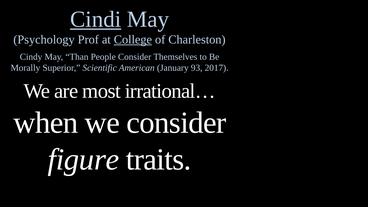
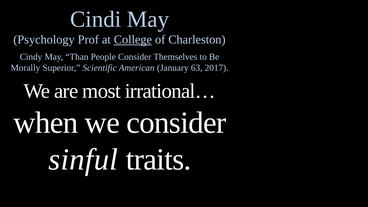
Cindi underline: present -> none (96, 19)
93: 93 -> 63 (197, 68)
figure: figure -> sinful (83, 159)
